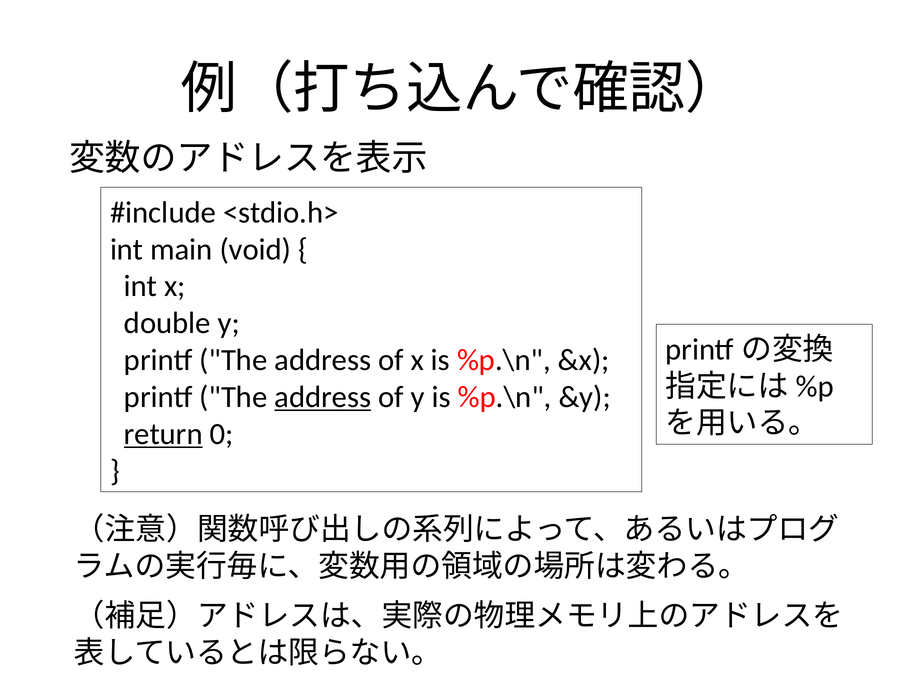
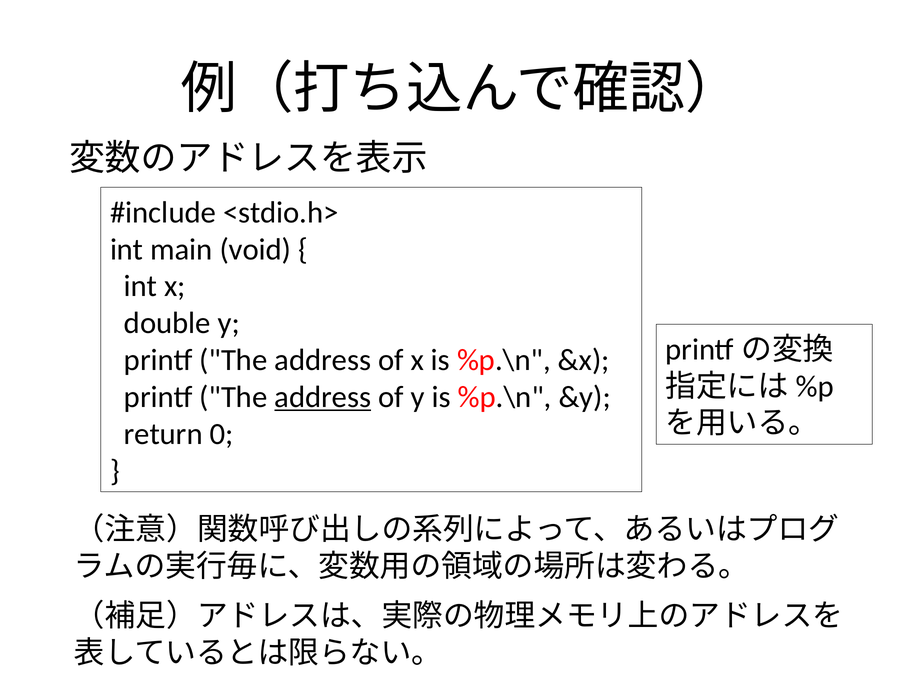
return underline: present -> none (163, 434)
